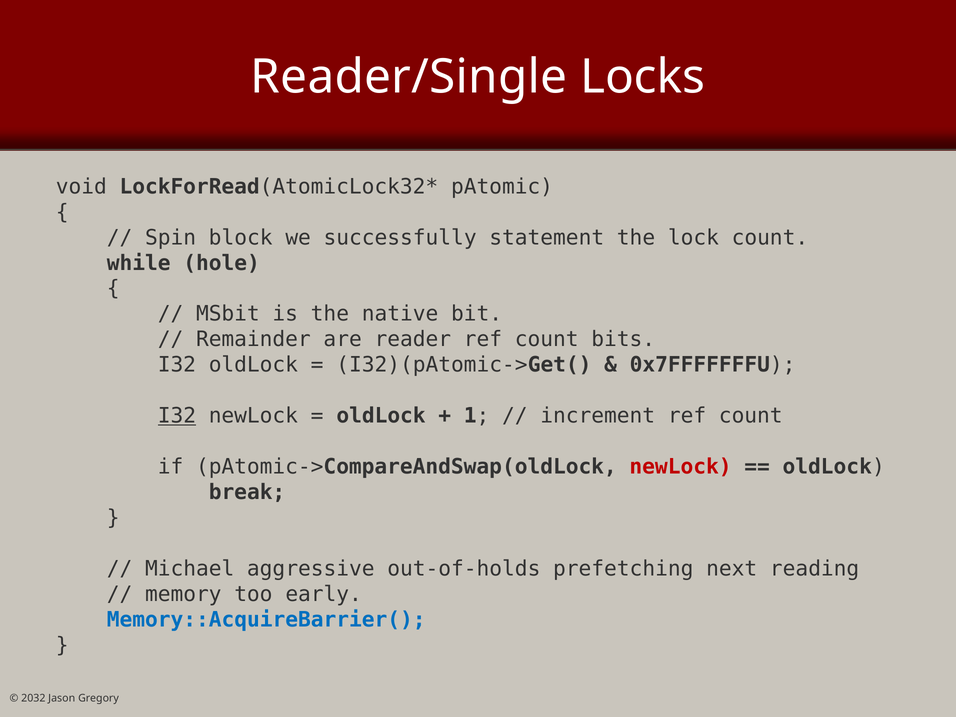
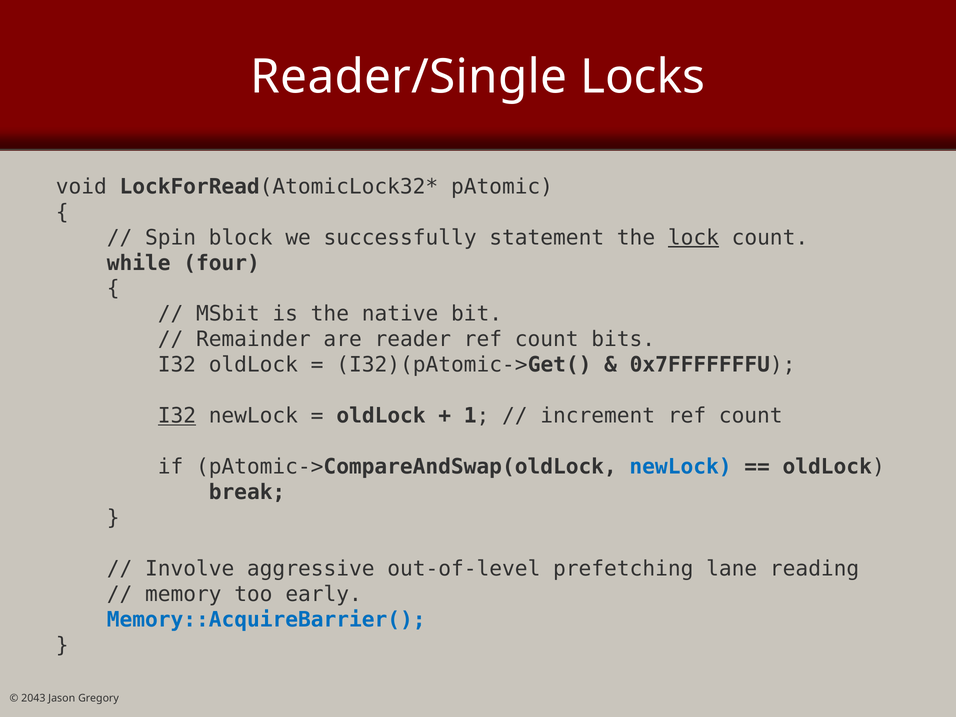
lock underline: none -> present (693, 238)
hole: hole -> four (222, 263)
newLock colour: red -> blue (681, 467)
Michael: Michael -> Involve (190, 569)
out-of-holds: out-of-holds -> out-of-level (464, 569)
next: next -> lane (732, 569)
2032: 2032 -> 2043 (33, 698)
